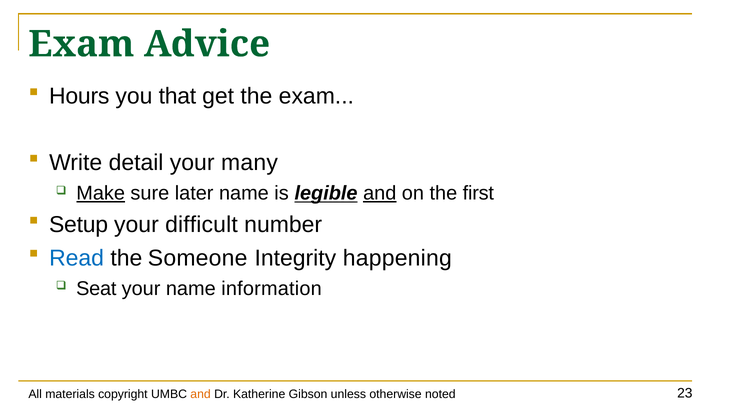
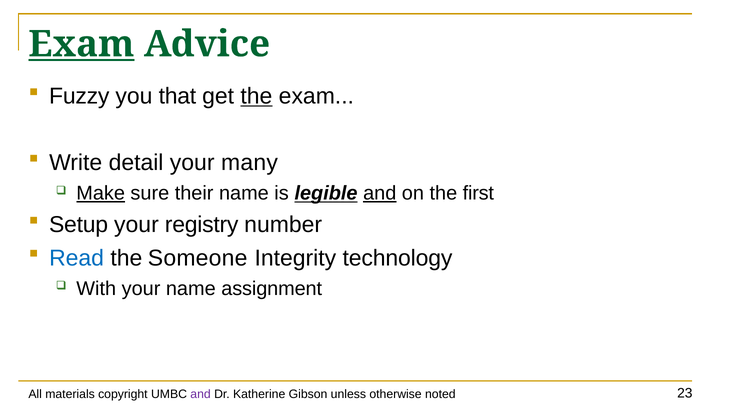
Exam underline: none -> present (81, 44)
Hours: Hours -> Fuzzy (79, 96)
the underline: none -> present (256, 96)
later: later -> their (194, 193)
difficult: difficult -> registry (202, 225)
happening: happening -> technology (397, 258)
Seat: Seat -> With (96, 289)
information: information -> assignment (272, 289)
and colour: orange -> purple (201, 395)
